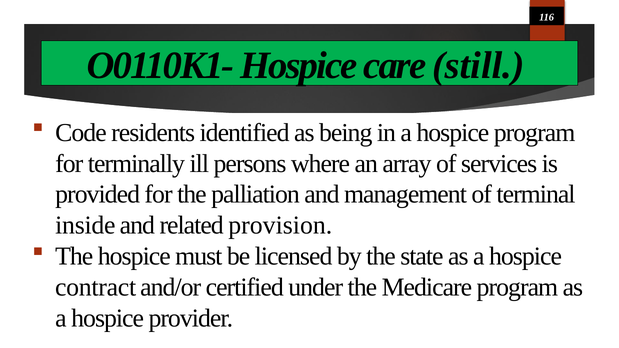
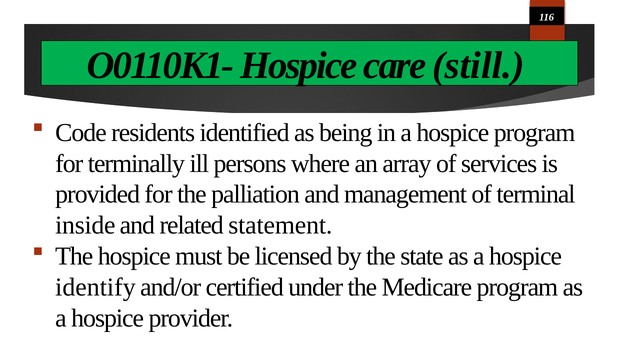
provision: provision -> statement (280, 226)
contract: contract -> identify (95, 287)
